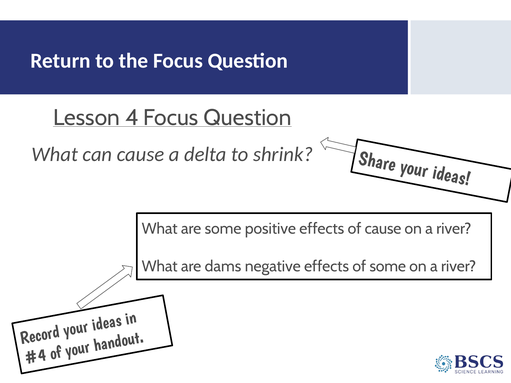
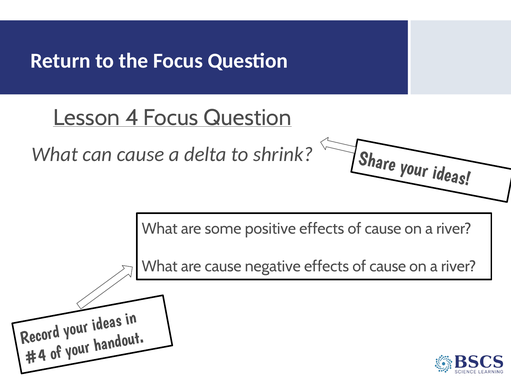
are dams: dams -> cause (223, 266)
negative effects of some: some -> cause (388, 266)
